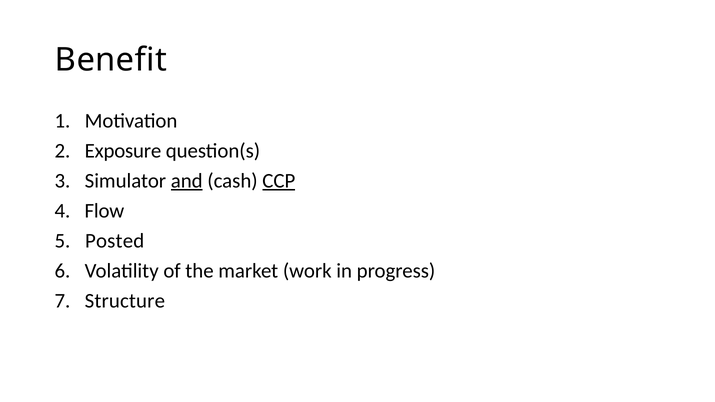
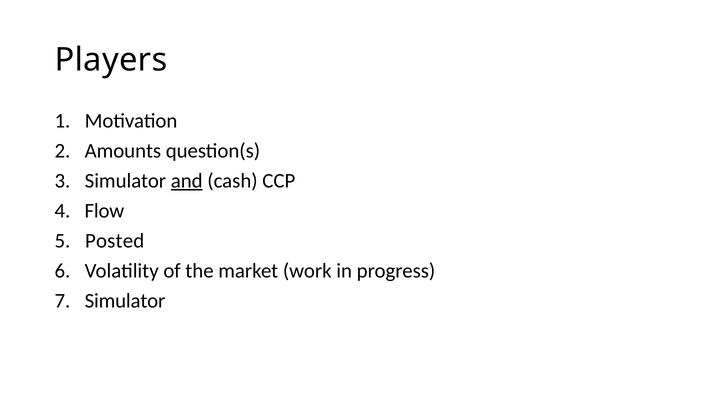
Benefit: Benefit -> Players (111, 60)
Exposure: Exposure -> Amounts (123, 151)
CCP underline: present -> none (279, 181)
Structure: Structure -> Simulator (125, 301)
